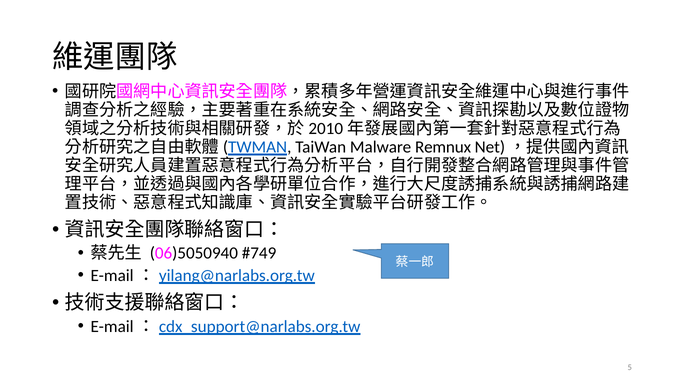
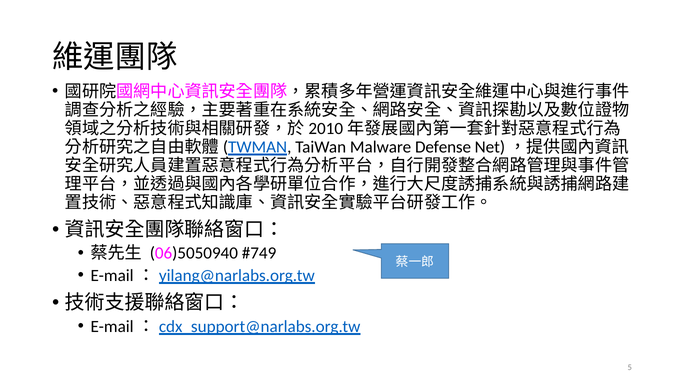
Remnux: Remnux -> Defense (443, 147)
